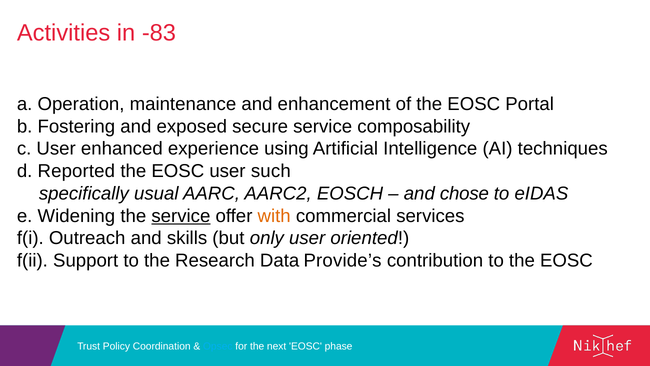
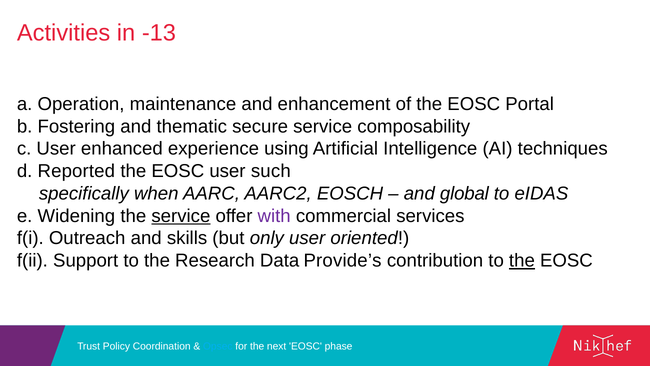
-83: -83 -> -13 (159, 33)
exposed: exposed -> thematic (192, 126)
usual: usual -> when (156, 193)
chose: chose -> global (464, 193)
with colour: orange -> purple (274, 216)
the underline: none -> present (522, 260)
